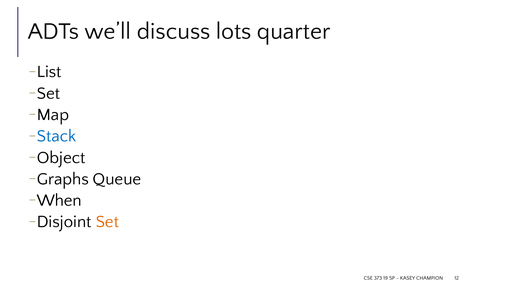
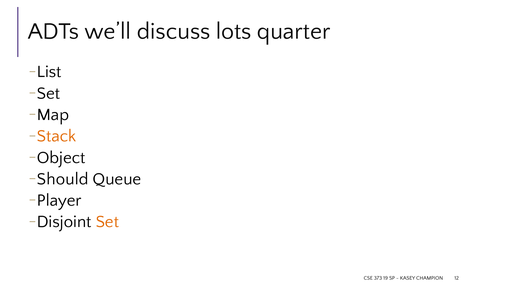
Stack colour: blue -> orange (57, 136)
Graphs: Graphs -> Should (63, 179)
When: When -> Player (59, 200)
